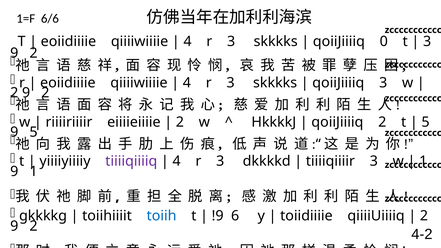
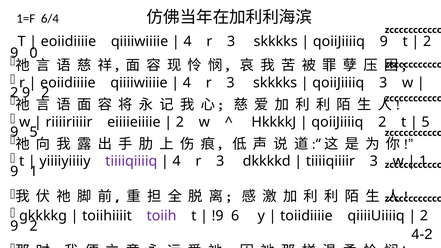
6/6: 6/6 -> 6/4 (50, 18)
qoiiJiiiiq 0: 0 -> 9 (384, 41)
3: 3 -> 2 (427, 41)
2: 2 -> 0 (33, 53)
toiih colour: blue -> purple (162, 216)
